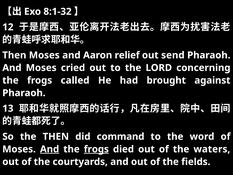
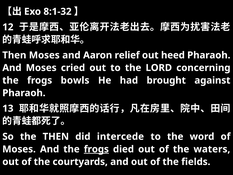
send: send -> heed (173, 55)
called: called -> bowls (75, 80)
command: command -> intercede (120, 136)
And underline: present -> none (50, 149)
